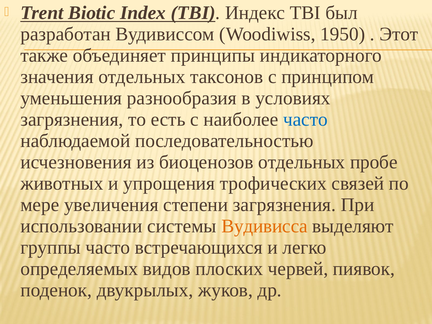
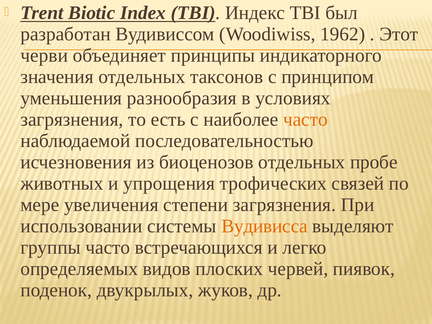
1950: 1950 -> 1962 (343, 34)
также: также -> черви (44, 56)
часто colour: blue -> orange (305, 120)
